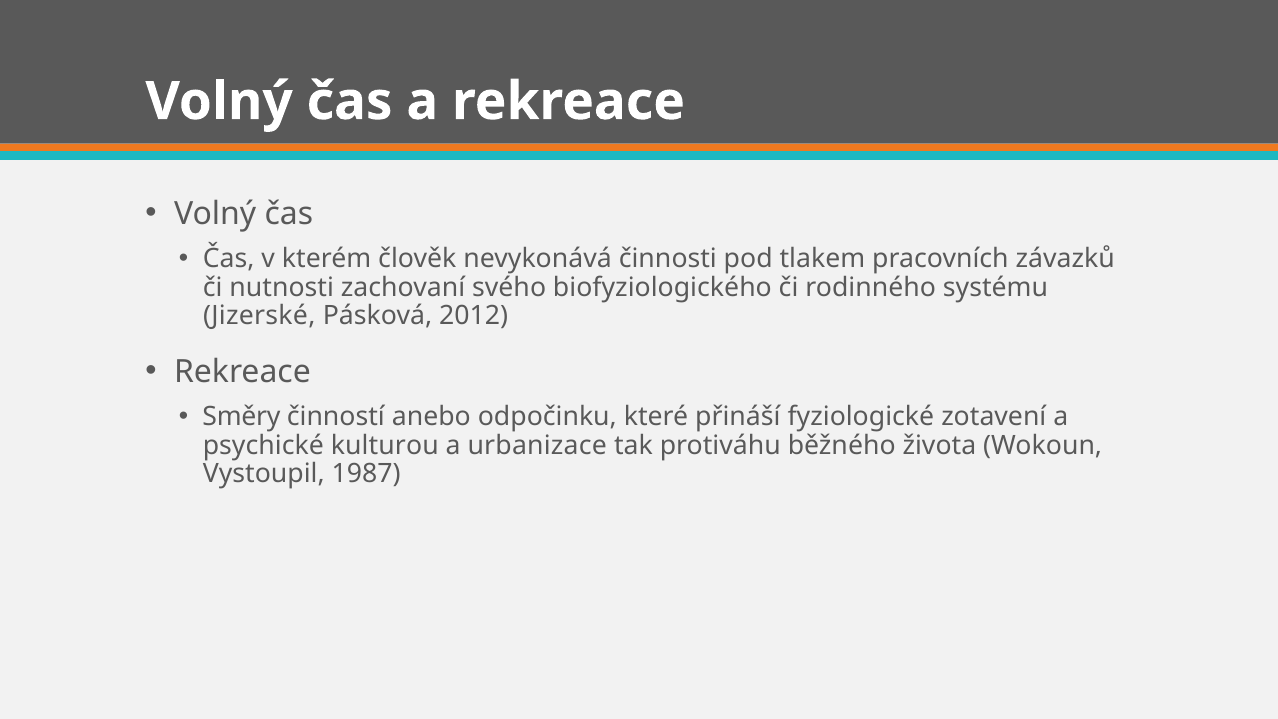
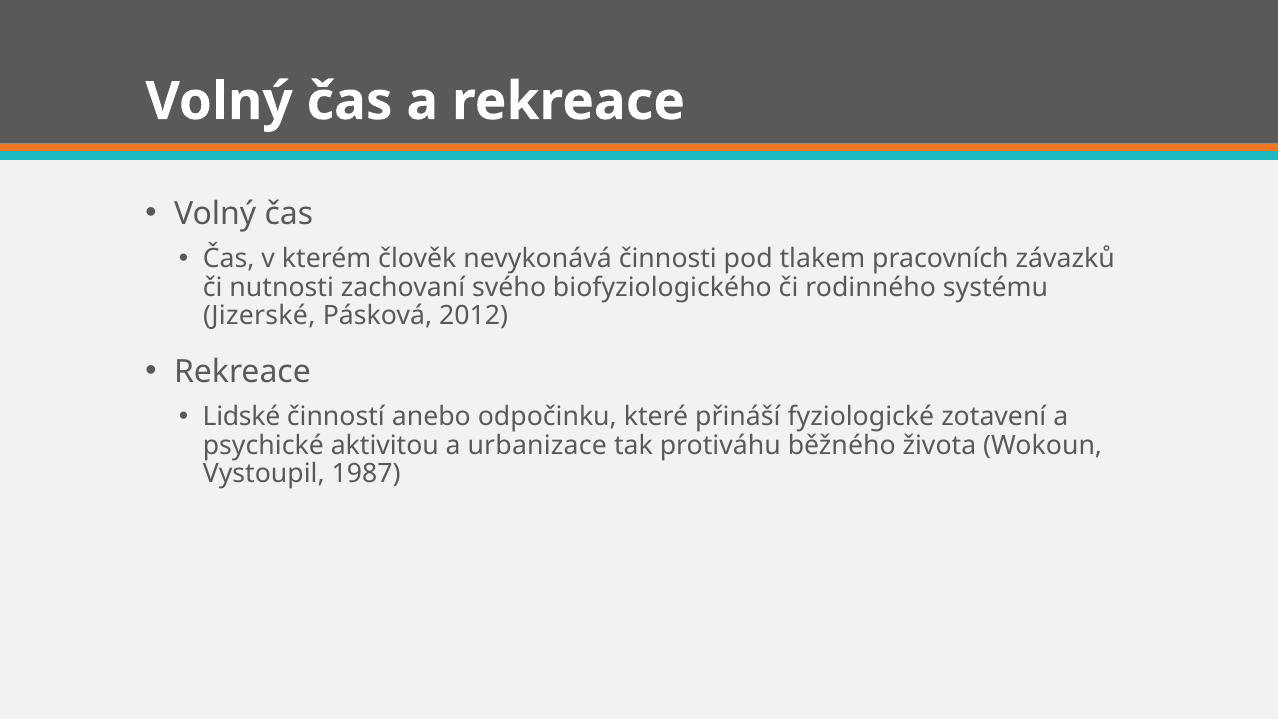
Směry: Směry -> Lidské (242, 417)
kulturou: kulturou -> aktivitou (385, 445)
